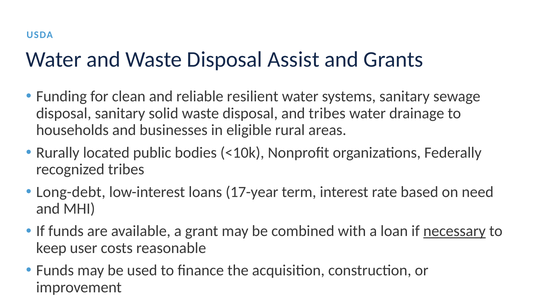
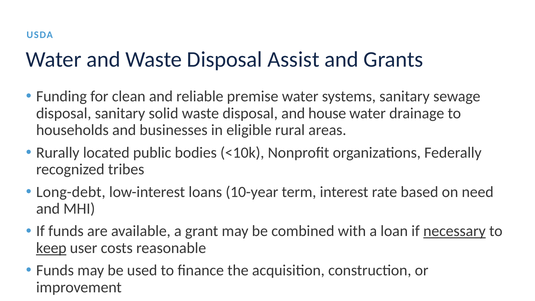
resilient: resilient -> premise (253, 96)
and tribes: tribes -> house (327, 113)
17-year: 17-year -> 10-year (252, 192)
keep underline: none -> present (51, 248)
